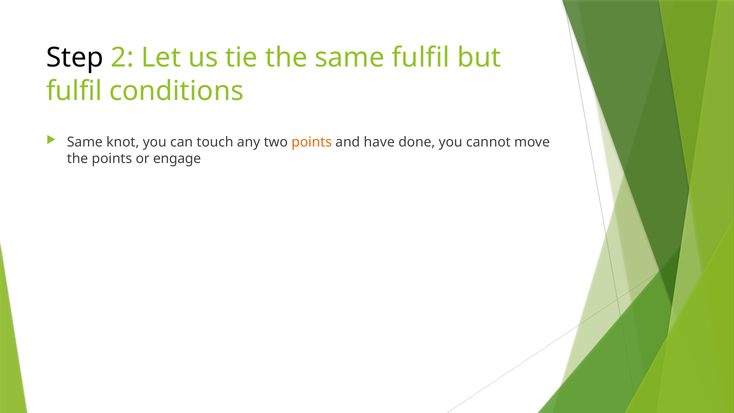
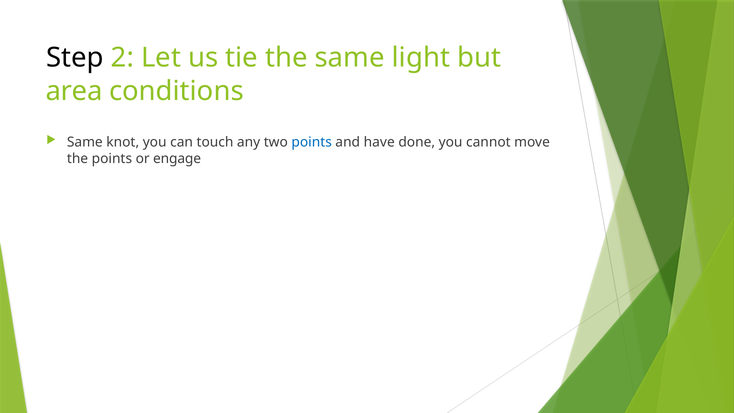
same fulfil: fulfil -> light (421, 58)
fulfil: fulfil -> area (74, 91)
points colour: orange -> blue (312, 142)
